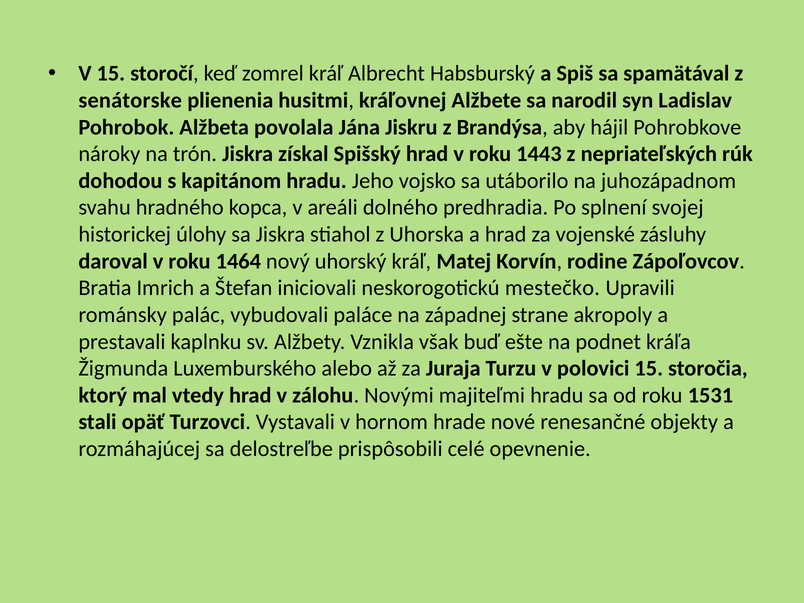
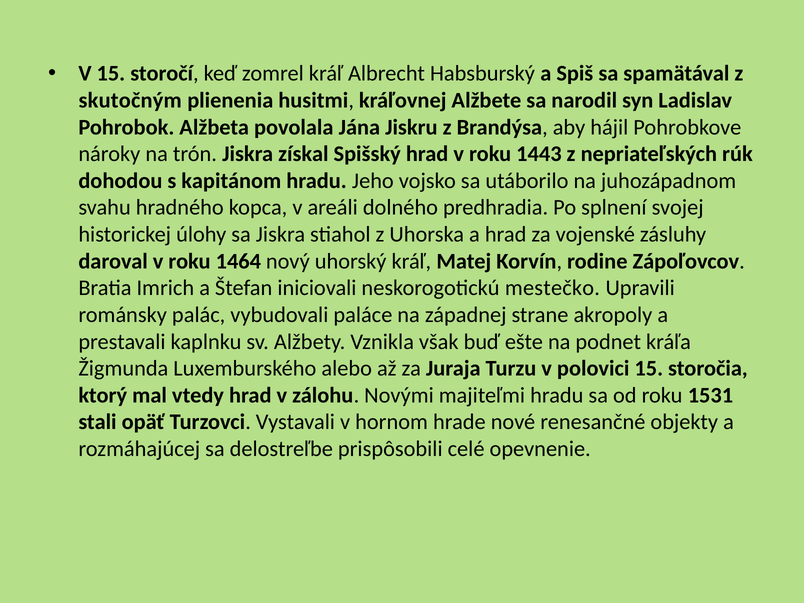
senátorske: senátorske -> skutočným (130, 100)
